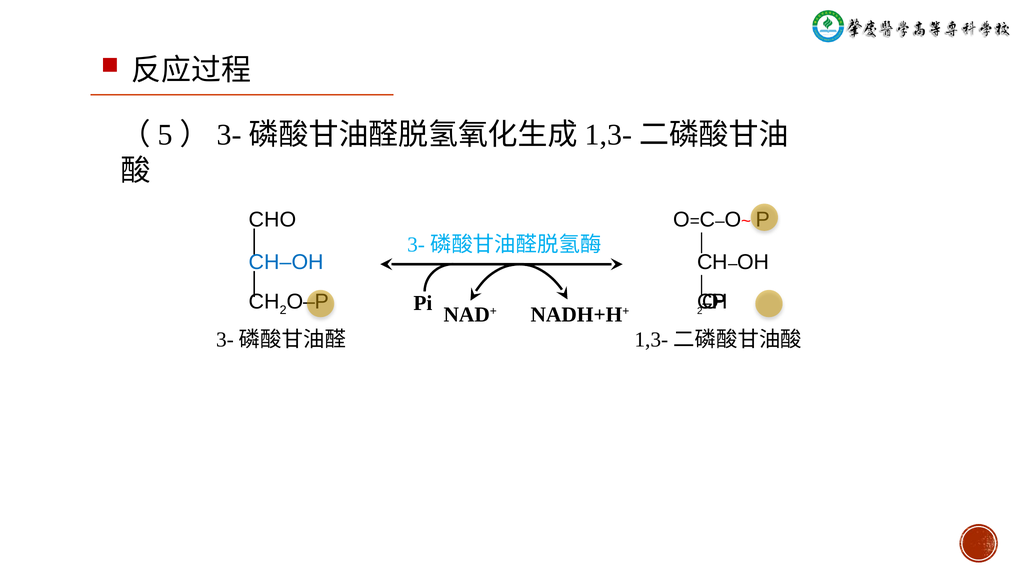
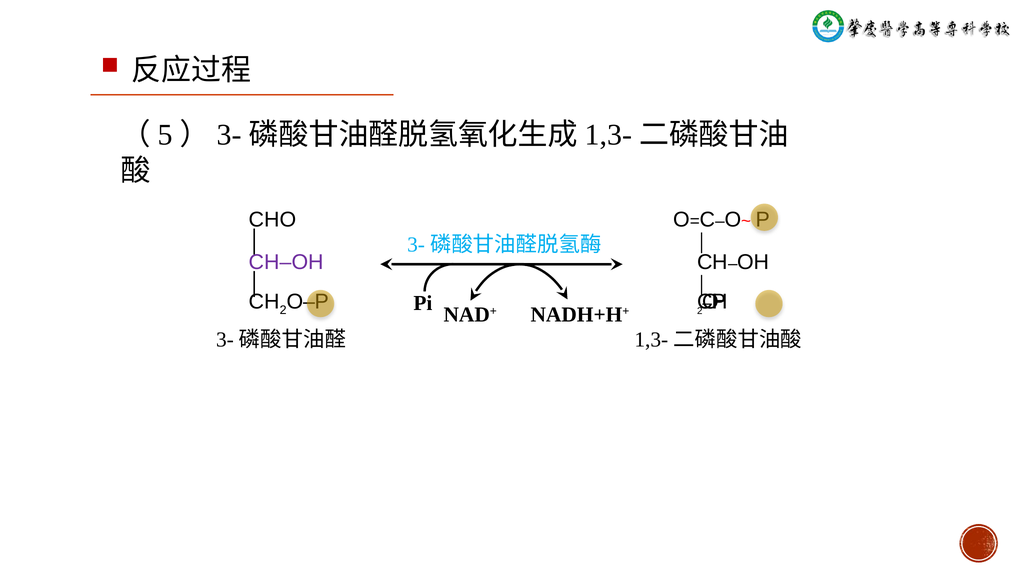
CH‒OH colour: blue -> purple (286, 262)
